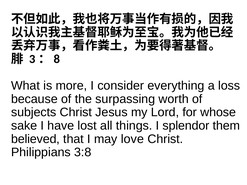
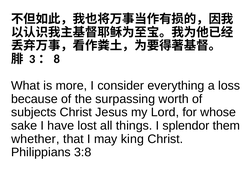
believed: believed -> whether (35, 139)
love: love -> king (132, 139)
